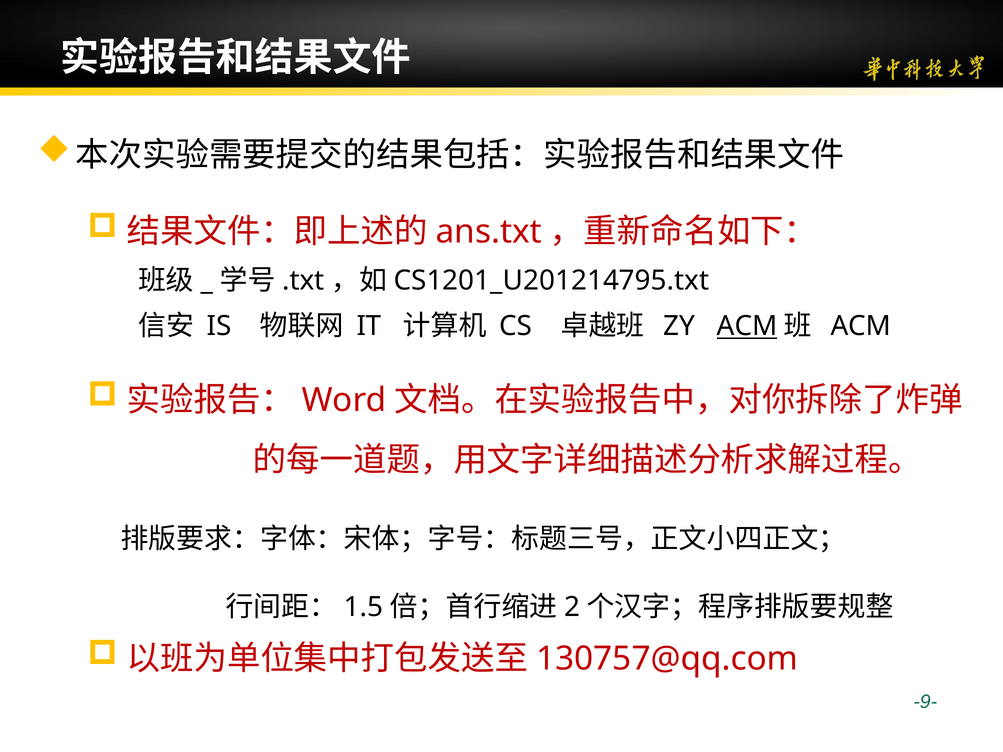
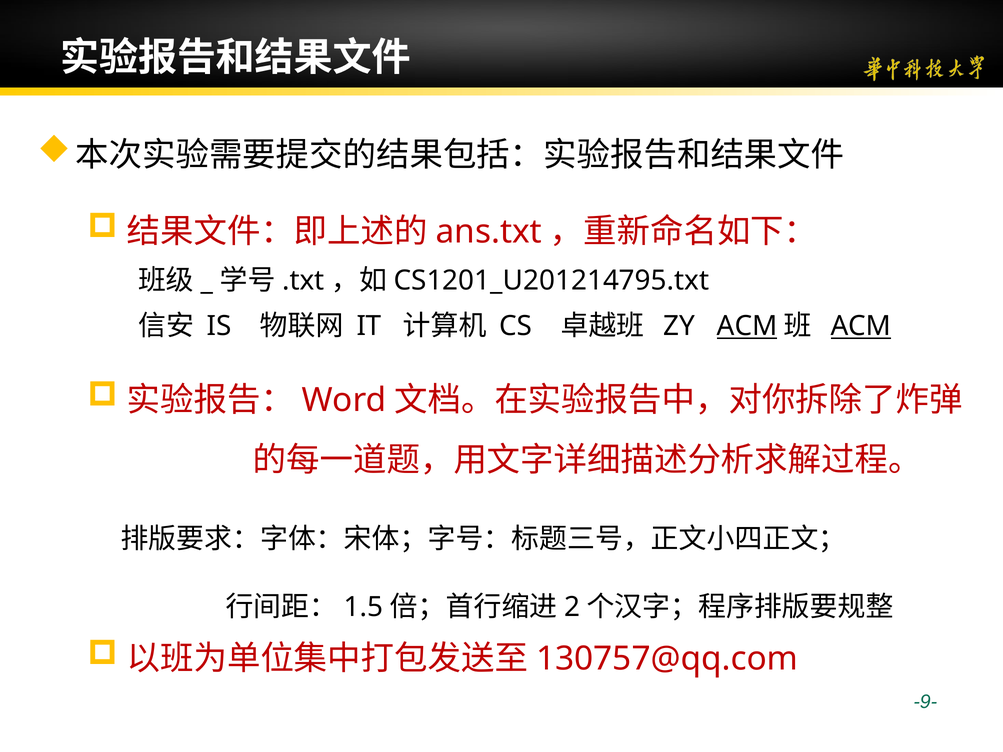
ACM underline: none -> present (861, 326)
